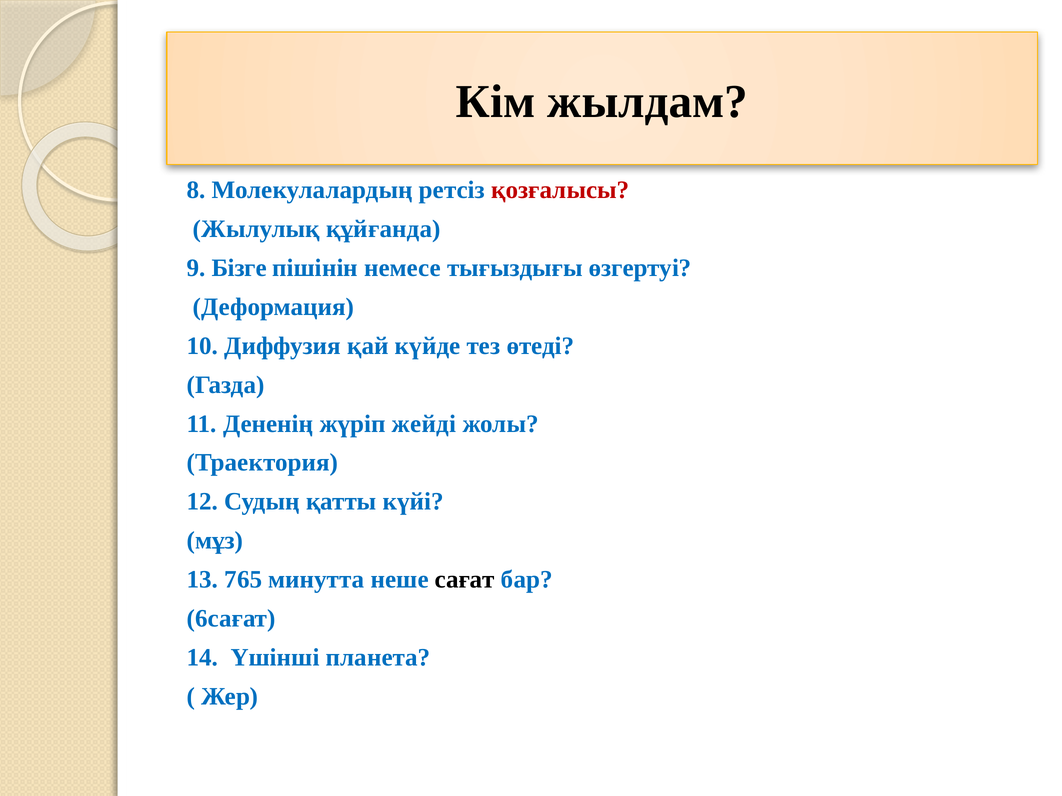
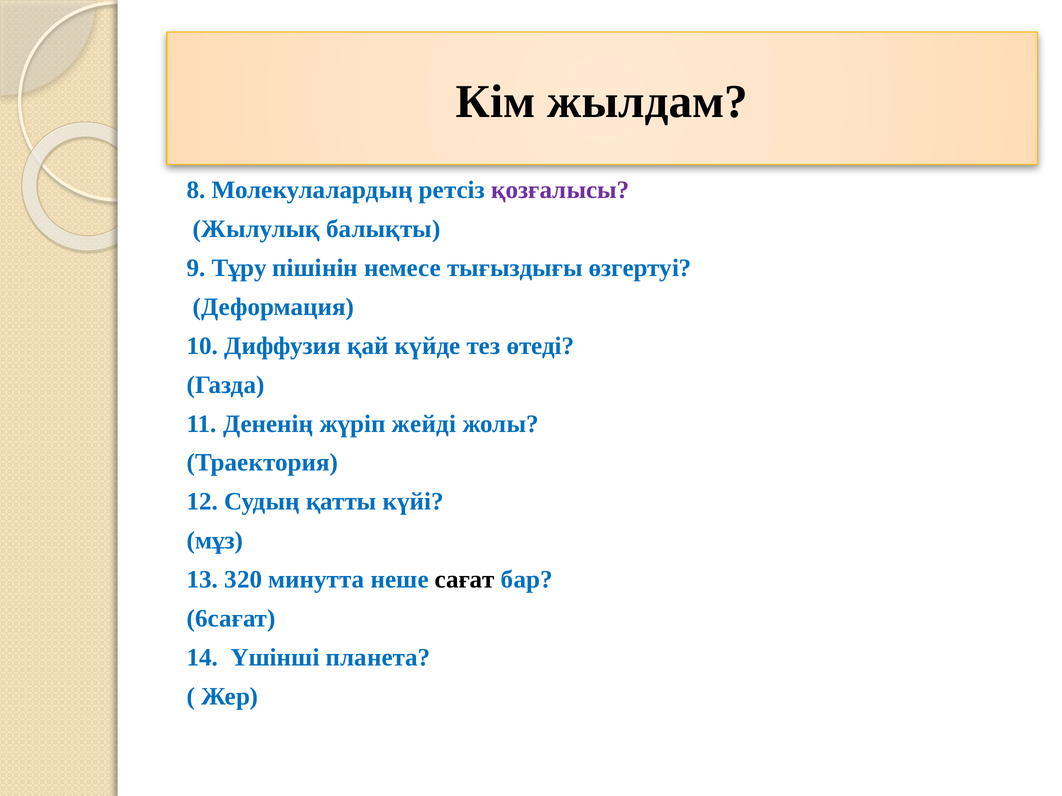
қозғалысы colour: red -> purple (560, 190)
құйғанда: құйғанда -> балықты (383, 229)
Бізге: Бізге -> Тұру (239, 268)
765: 765 -> 320 (243, 580)
